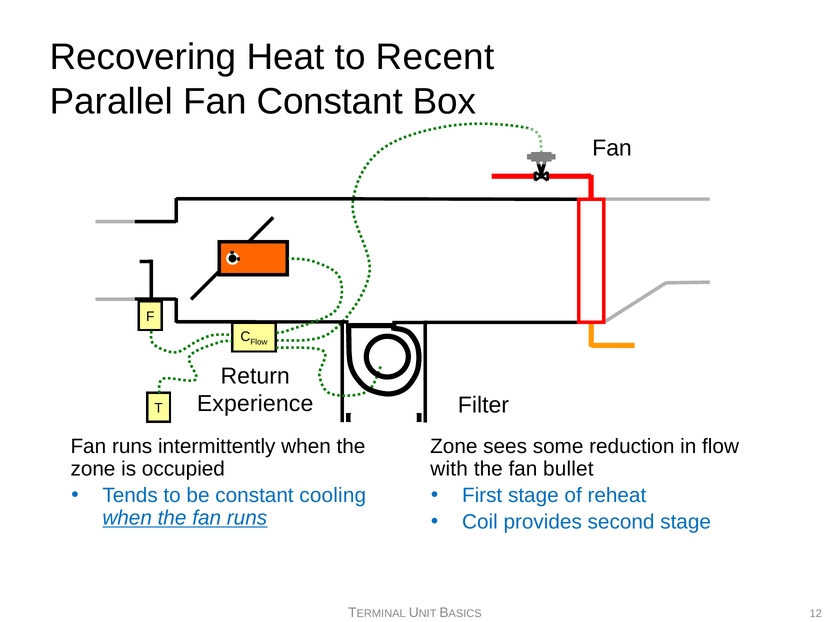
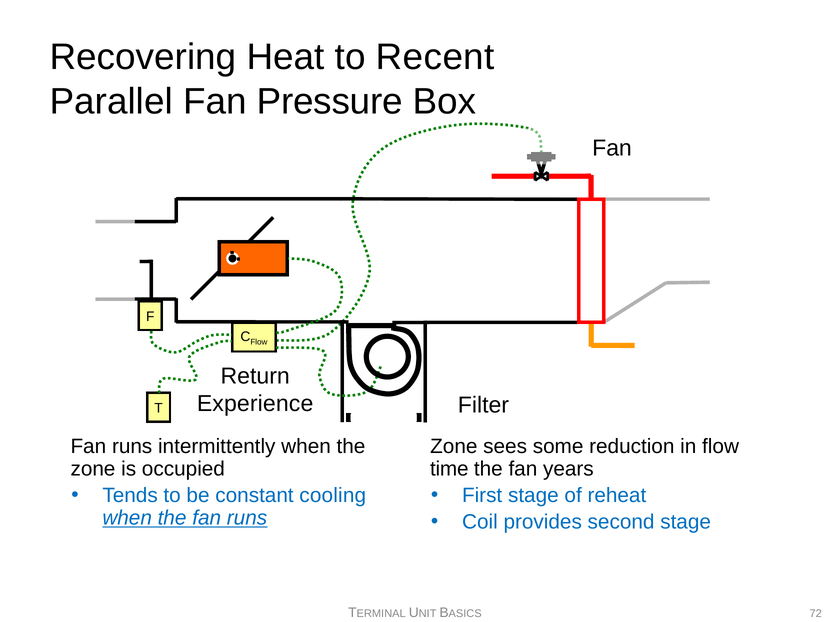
Fan Constant: Constant -> Pressure (330, 102)
with: with -> time (449, 469)
bullet: bullet -> years (568, 469)
12: 12 -> 72 (816, 614)
